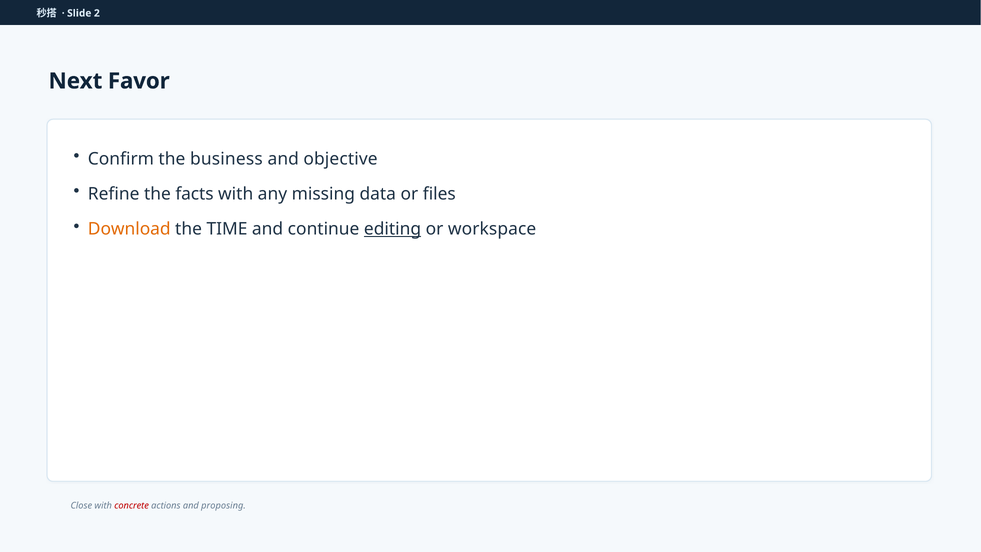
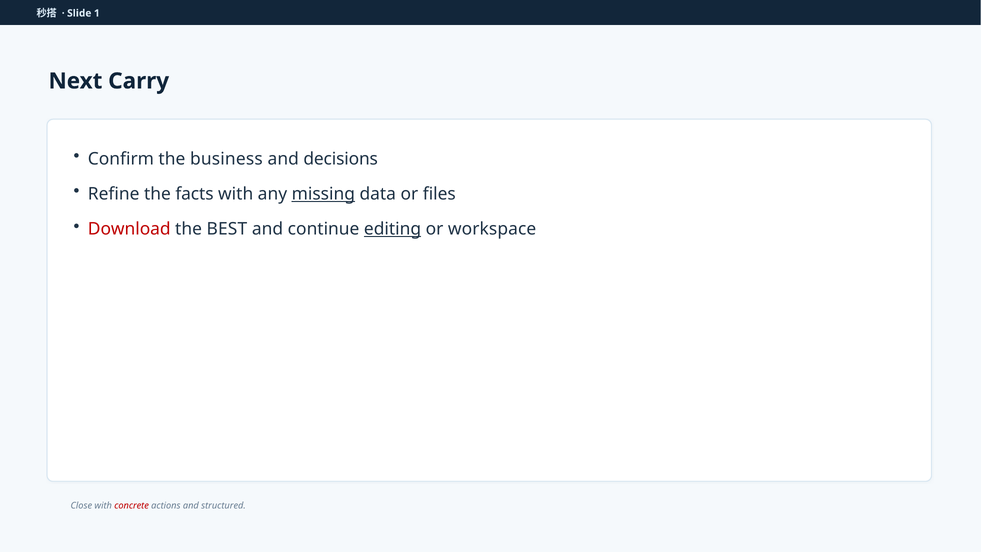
2: 2 -> 1 (97, 13)
Favor: Favor -> Carry (139, 81)
objective: objective -> decisions (341, 159)
missing underline: none -> present (323, 194)
Download colour: orange -> red (129, 229)
TIME: TIME -> BEST (227, 229)
proposing: proposing -> structured (223, 505)
